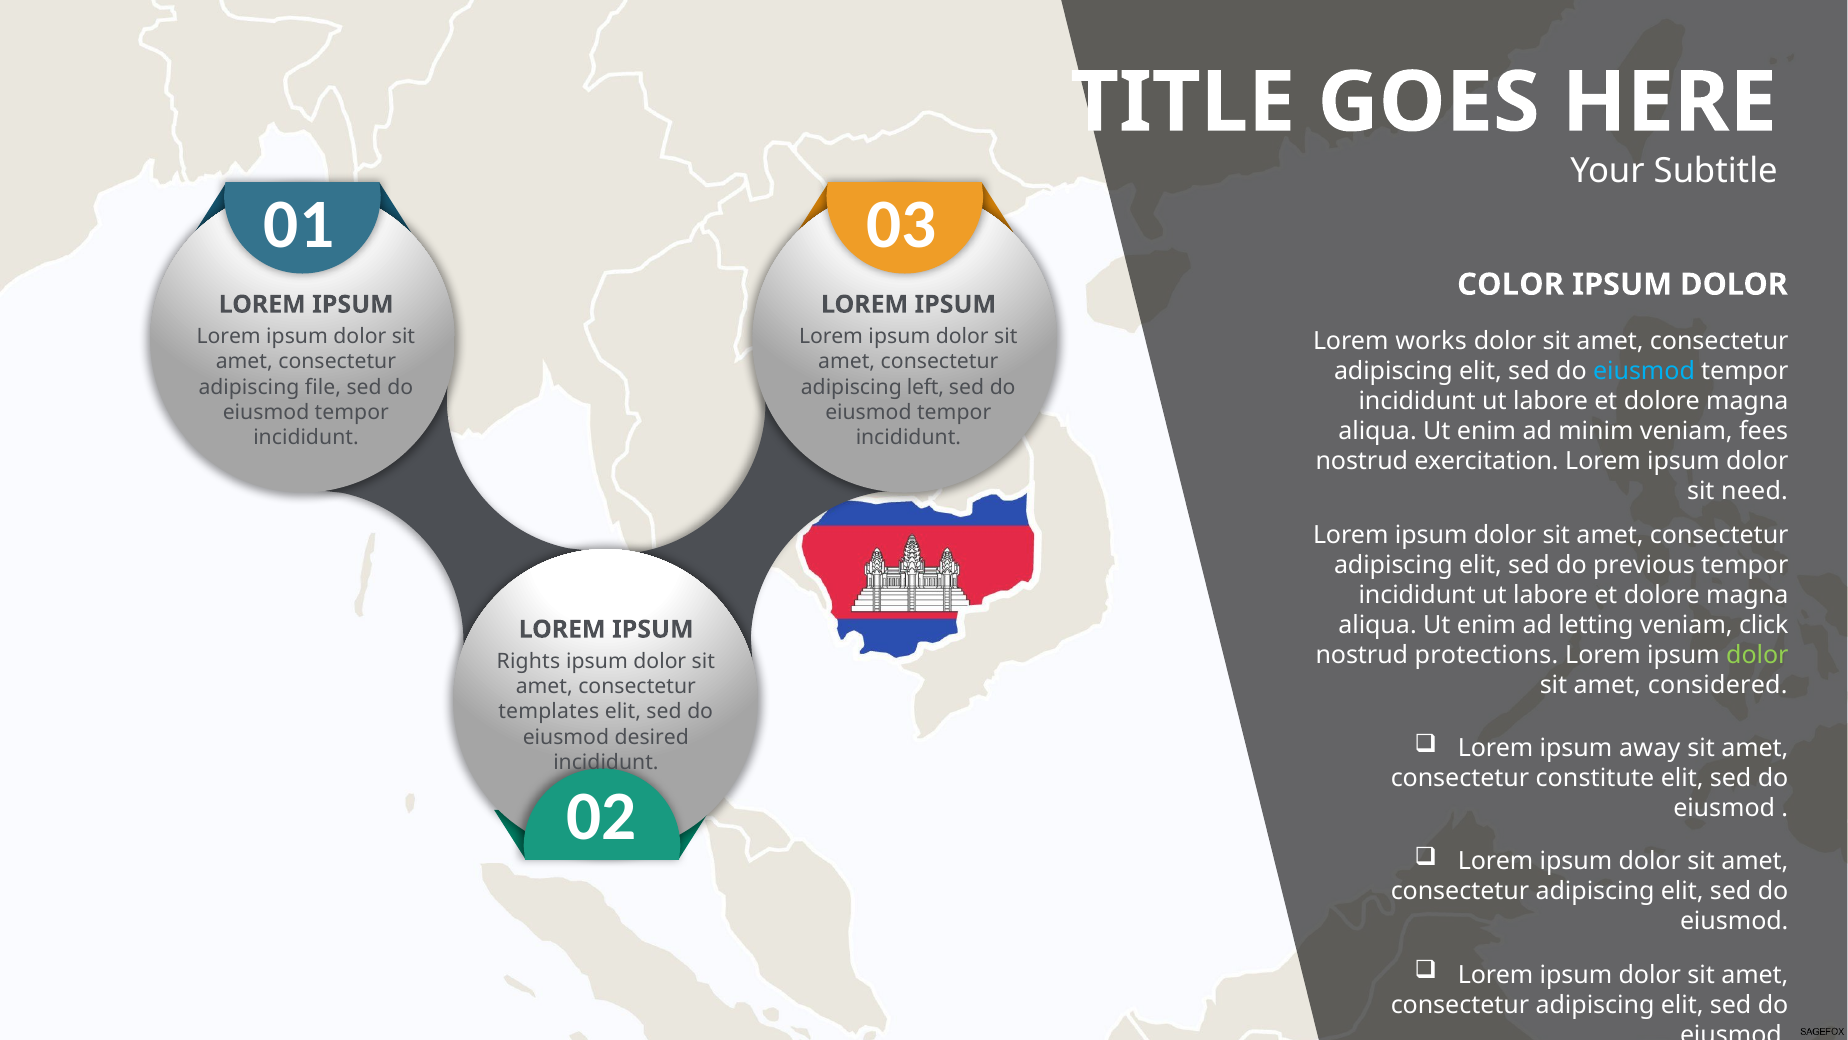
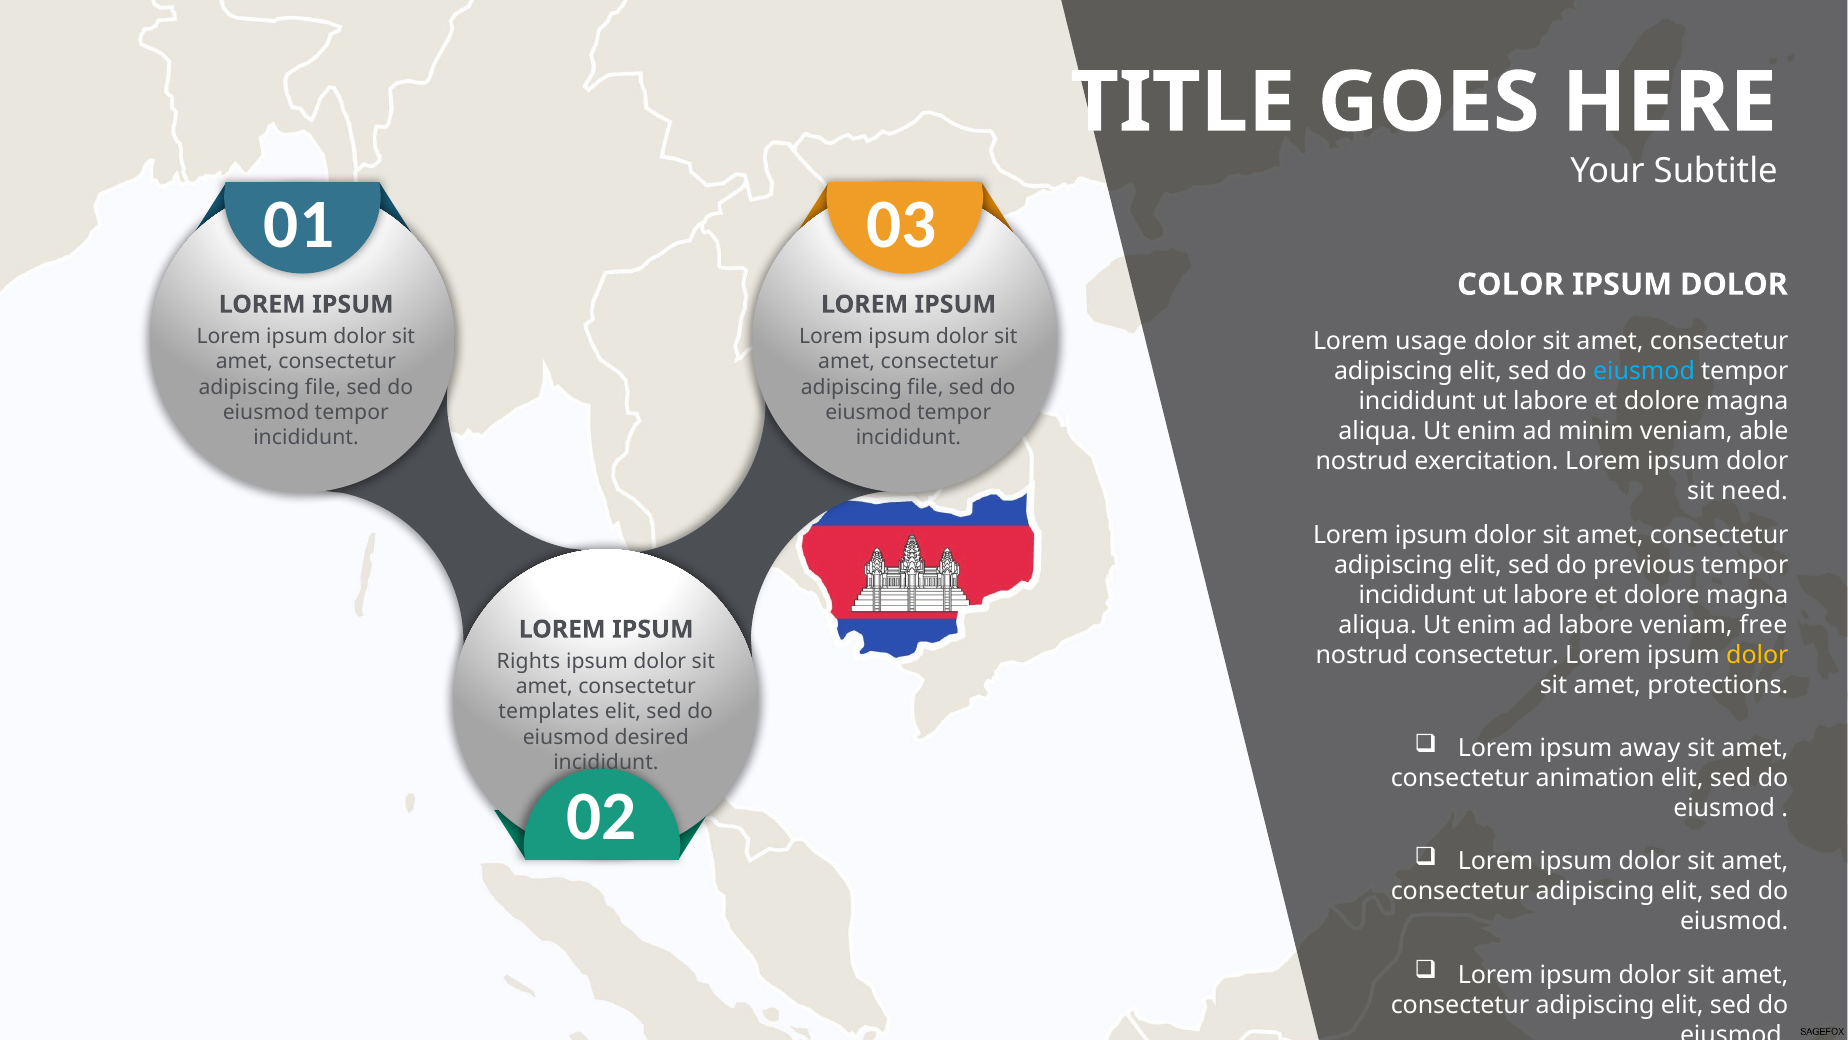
works: works -> usage (1431, 341)
left: left -> file (925, 387)
fees: fees -> able (1764, 431)
ad letting: letting -> labore (1596, 625)
click: click -> free (1763, 625)
nostrud protections: protections -> consectetur (1487, 655)
dolor colour: light green -> yellow (1757, 655)
considered: considered -> protections (1718, 685)
constitute: constitute -> animation (1595, 778)
